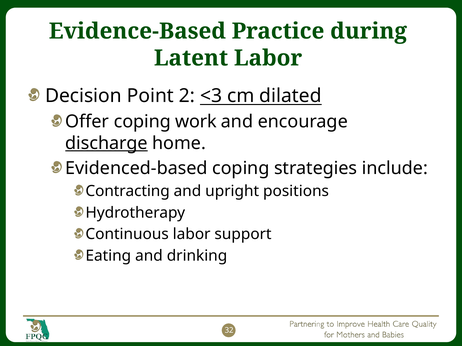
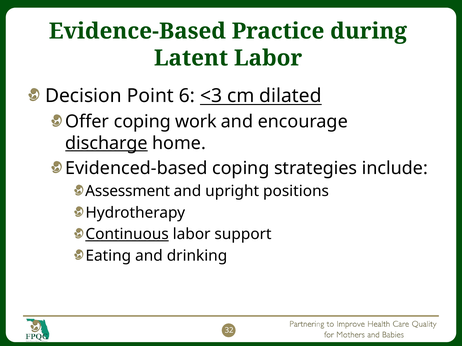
2: 2 -> 6 (187, 96)
Contracting: Contracting -> Assessment (128, 191)
Continuous underline: none -> present (127, 235)
